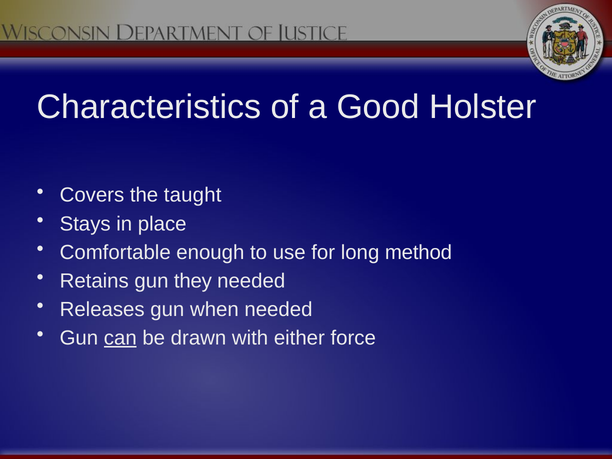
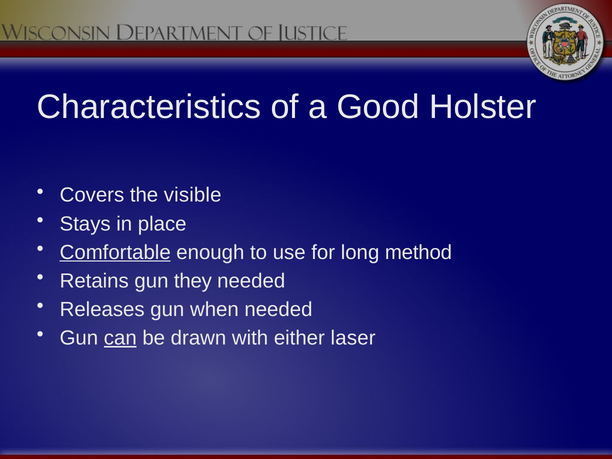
taught: taught -> visible (193, 195)
Comfortable underline: none -> present (115, 252)
force: force -> laser (353, 338)
